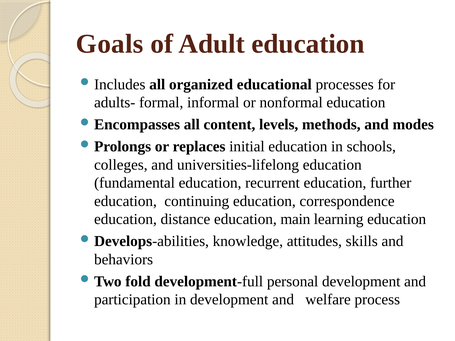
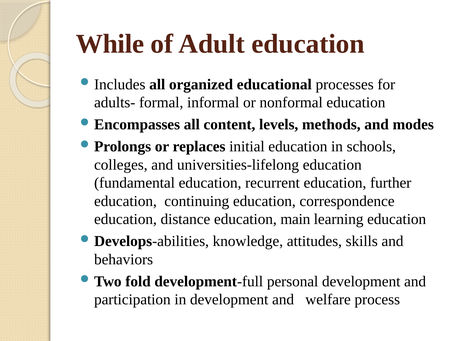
Goals: Goals -> While (110, 44)
